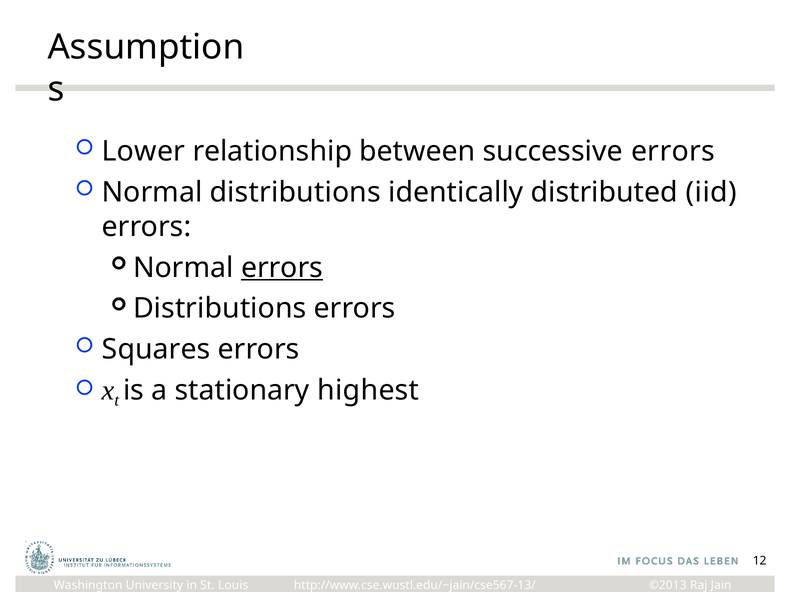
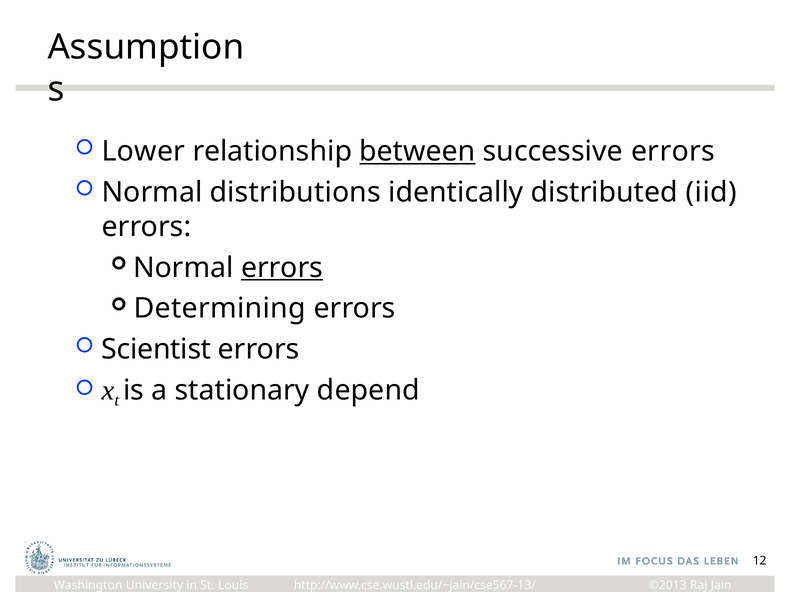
between underline: none -> present (417, 152)
Distributions: Distributions -> Determining (220, 309)
Squares: Squares -> Scientist (156, 350)
highest: highest -> depend (368, 391)
